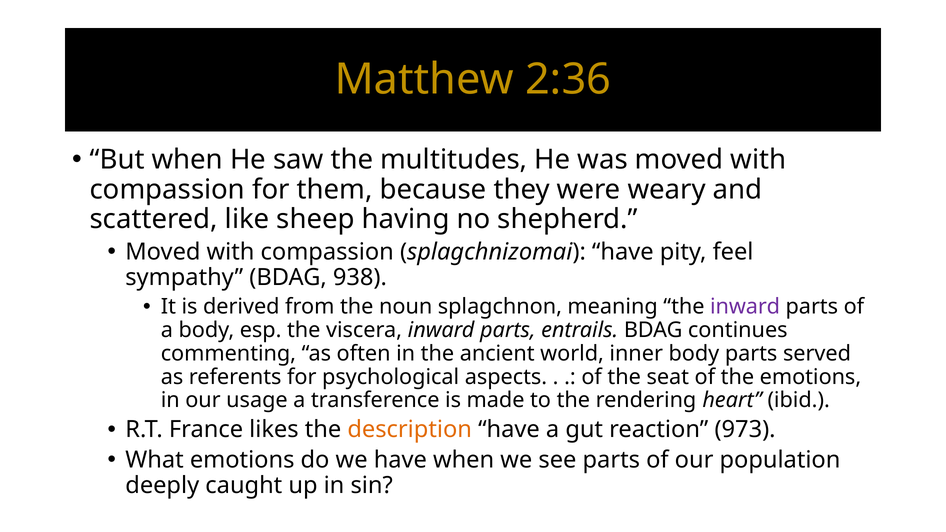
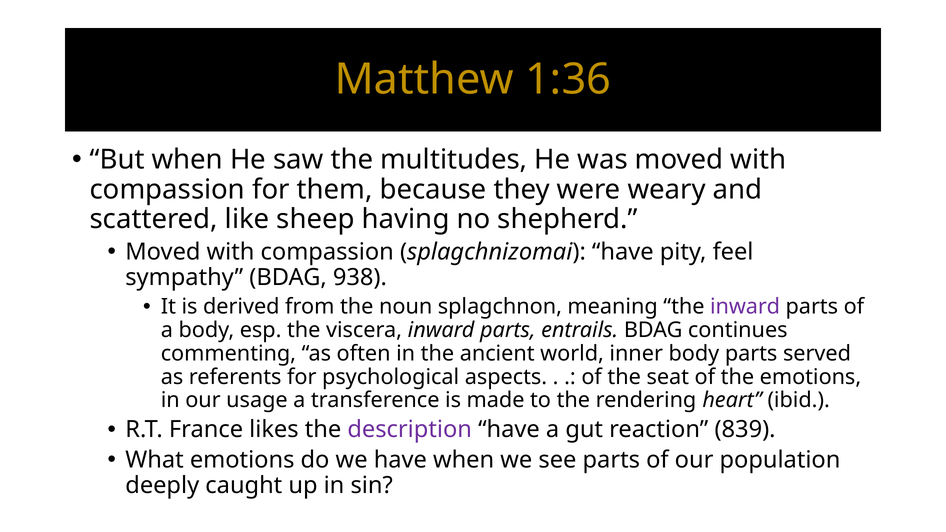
2:36: 2:36 -> 1:36 (568, 79)
description colour: orange -> purple (410, 430)
973: 973 -> 839 (745, 430)
